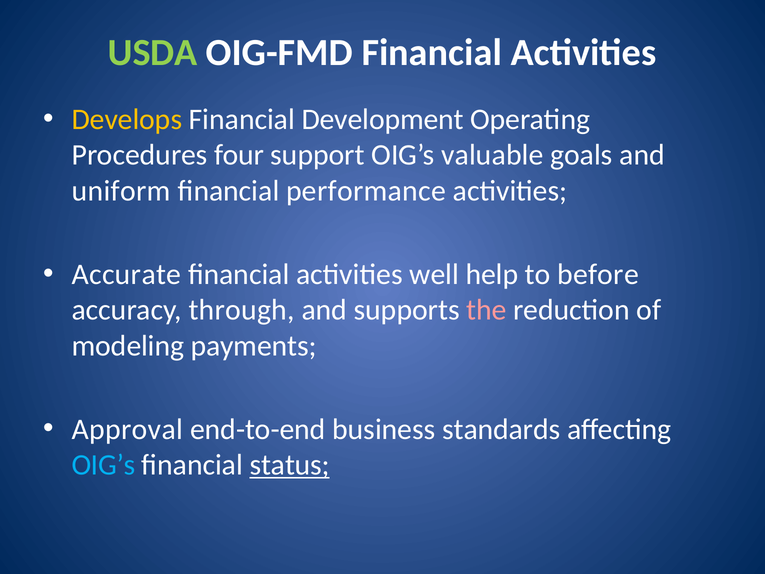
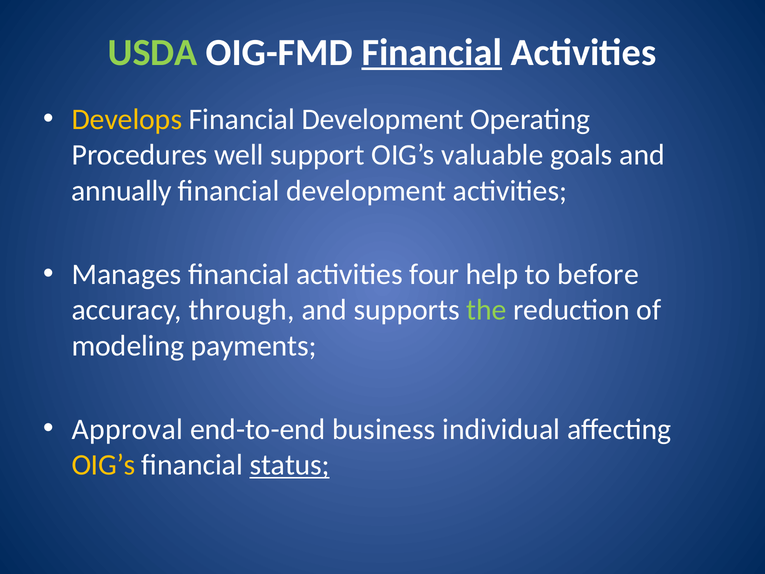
Financial underline: none -> present (432, 52)
four: four -> well (239, 155)
uniform: uniform -> annually (122, 191)
performance: performance -> development (366, 191)
Accurate: Accurate -> Manages (127, 274)
well: well -> four (434, 274)
the colour: pink -> light green (487, 310)
standards: standards -> individual (501, 429)
OIG’s colour: light blue -> yellow (103, 465)
